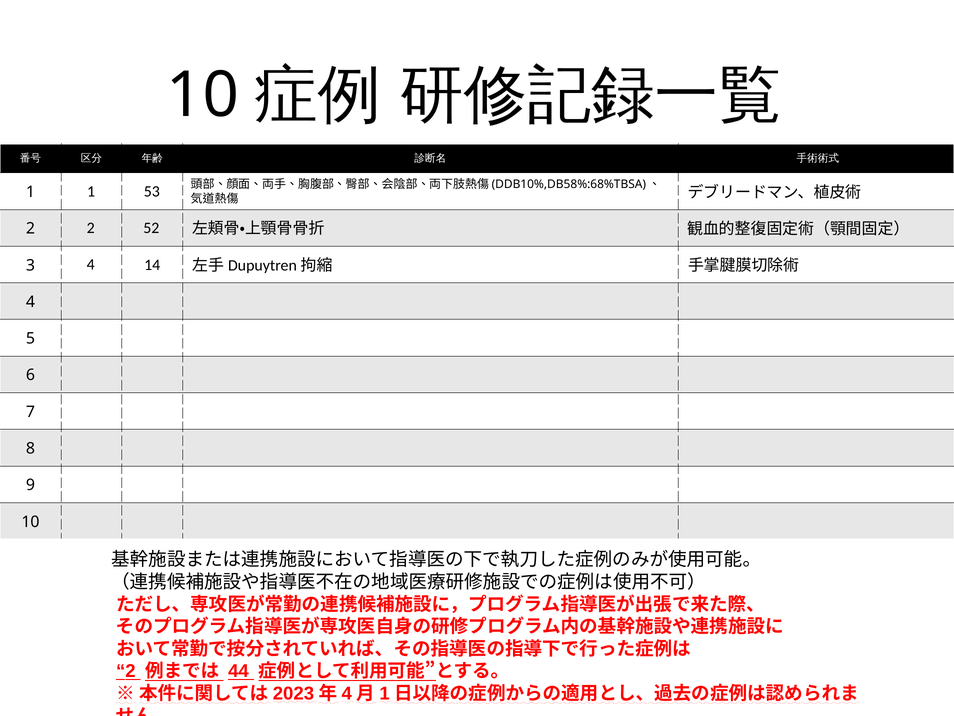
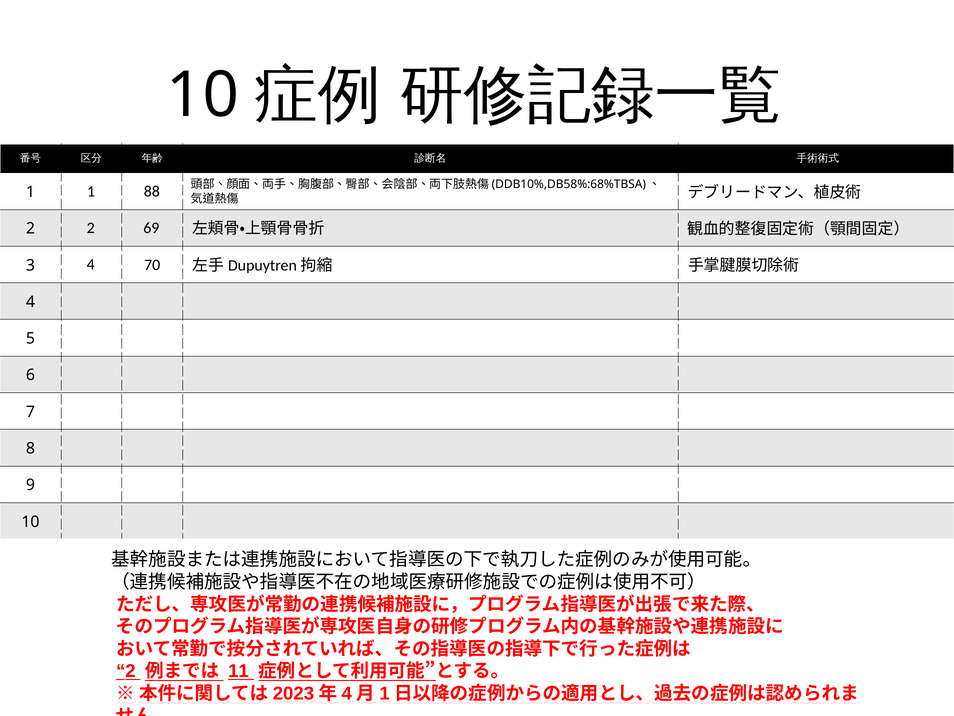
53: 53 -> 88 (152, 191)
52: 52 -> 69 (151, 228)
14: 14 -> 70 (152, 265)
44: 44 -> 11 (238, 671)
